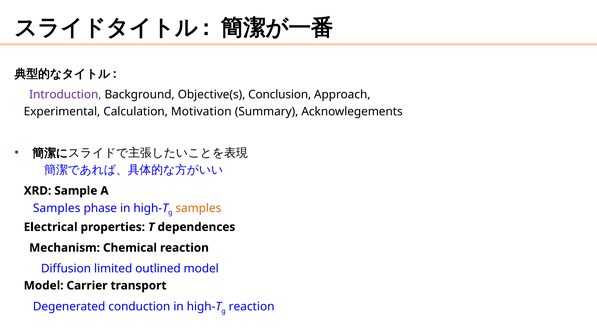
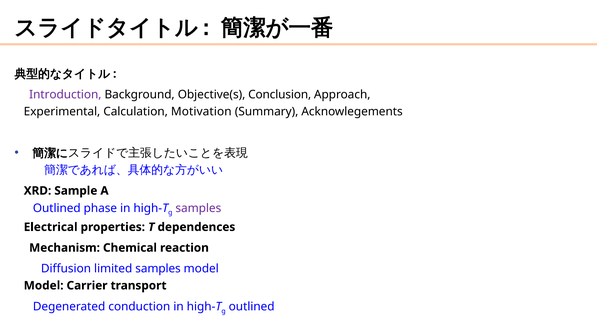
Samples: Samples -> Outlined (57, 208)
samples colour: orange -> purple (198, 208)
limited outlined: outlined -> samples (158, 268)
reaction: reaction -> outlined (252, 307)
